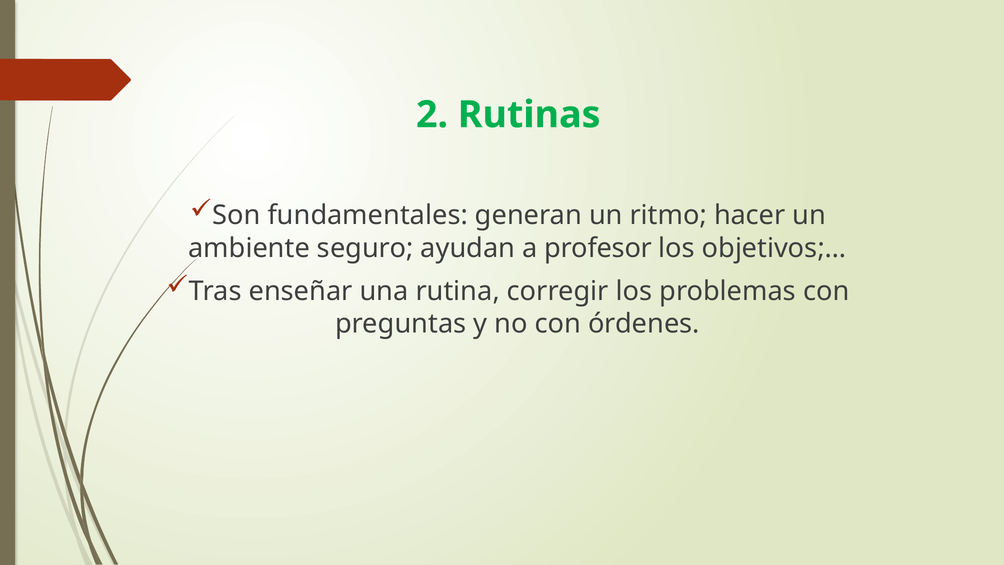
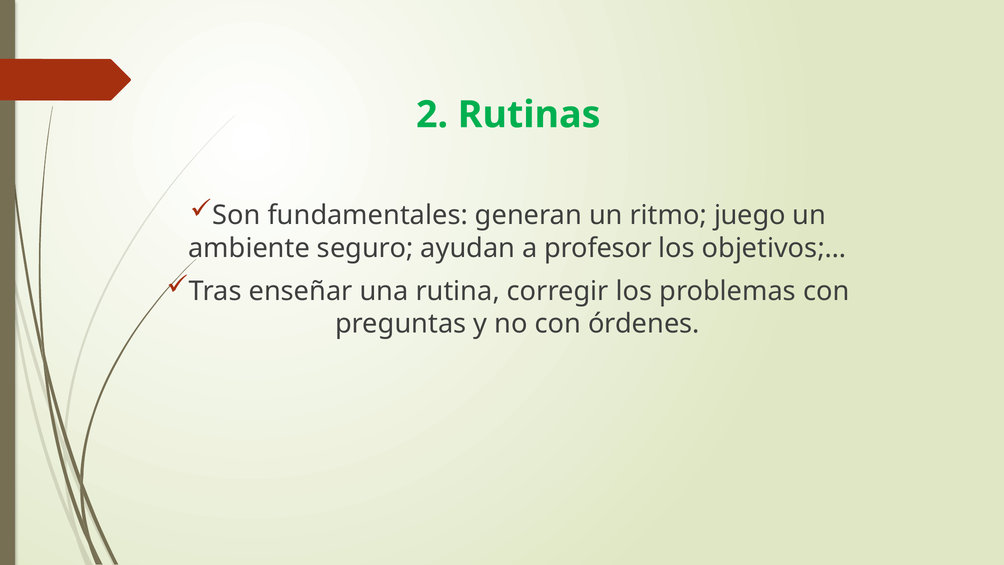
hacer: hacer -> juego (750, 215)
